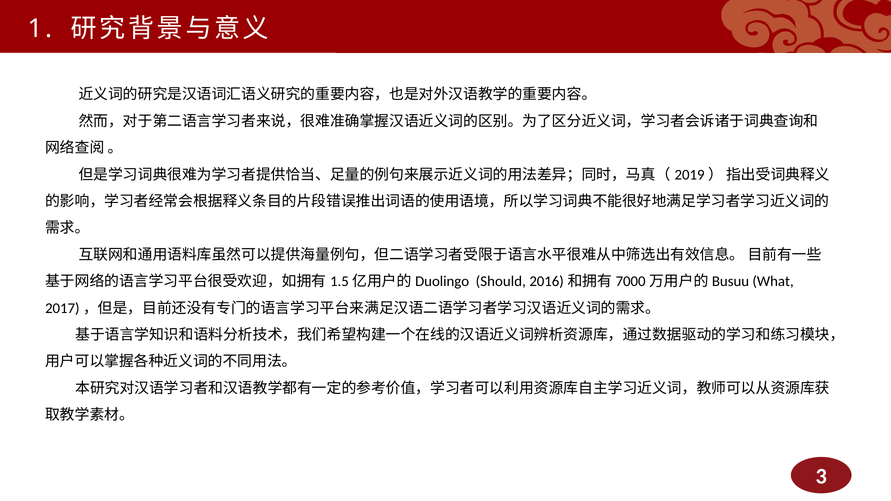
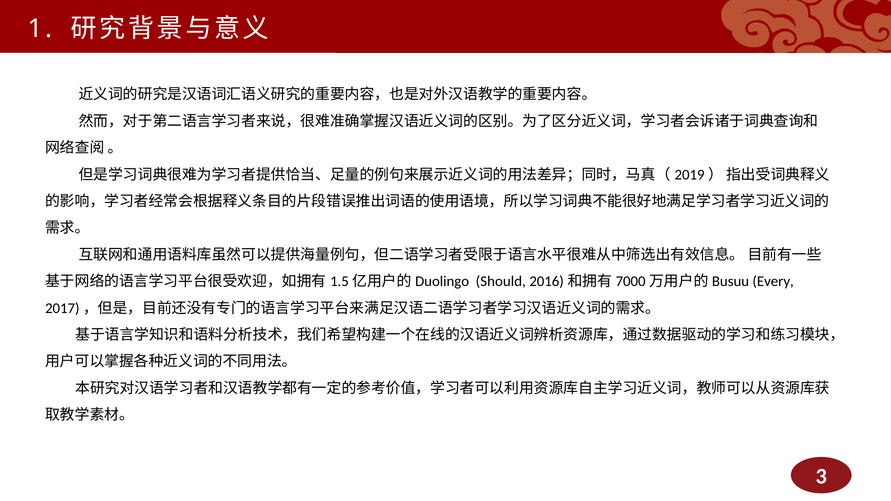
What: What -> Every (773, 282)
